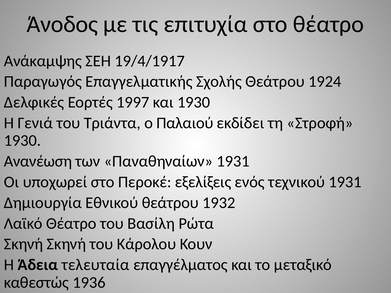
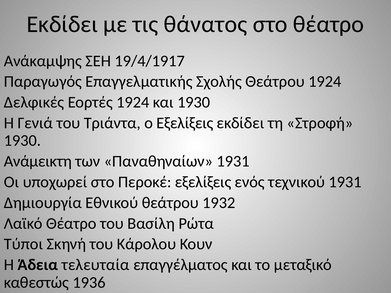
Άνοδος: Άνοδος -> Εκδίδει (62, 24)
επιτυχία: επιτυχία -> θάνατος (205, 24)
Εορτές 1997: 1997 -> 1924 (133, 102)
ο Παλαιού: Παλαιού -> Εξελίξεις (185, 123)
Ανανέωση: Ανανέωση -> Ανάμεικτη (38, 161)
Σκηνή: Σκηνή -> Τύποι (23, 244)
